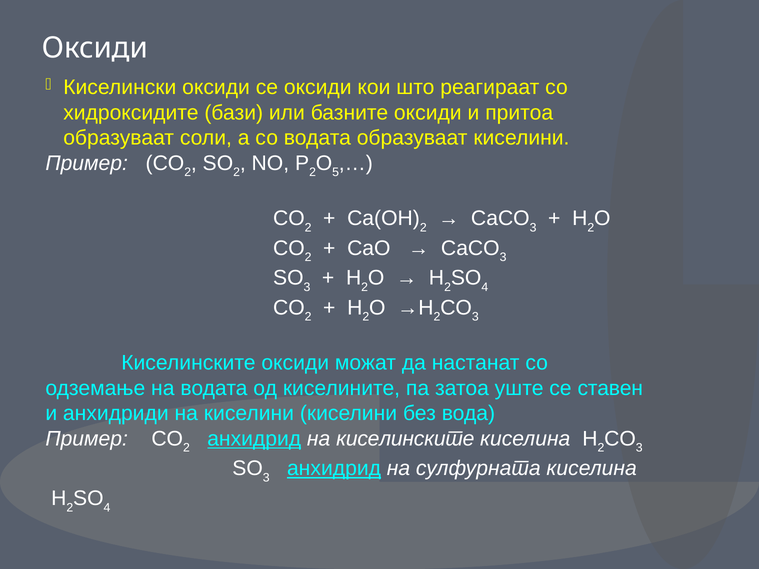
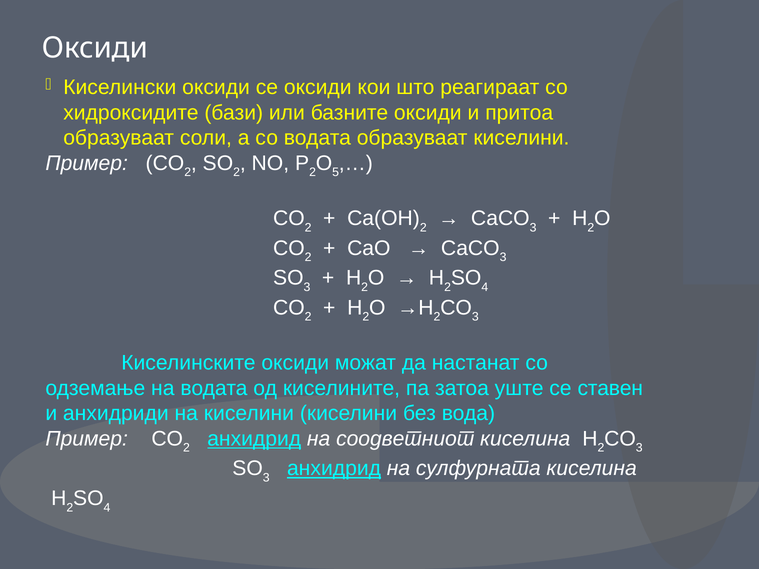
на киселинските: киселинските -> соодветниот (405, 439)
